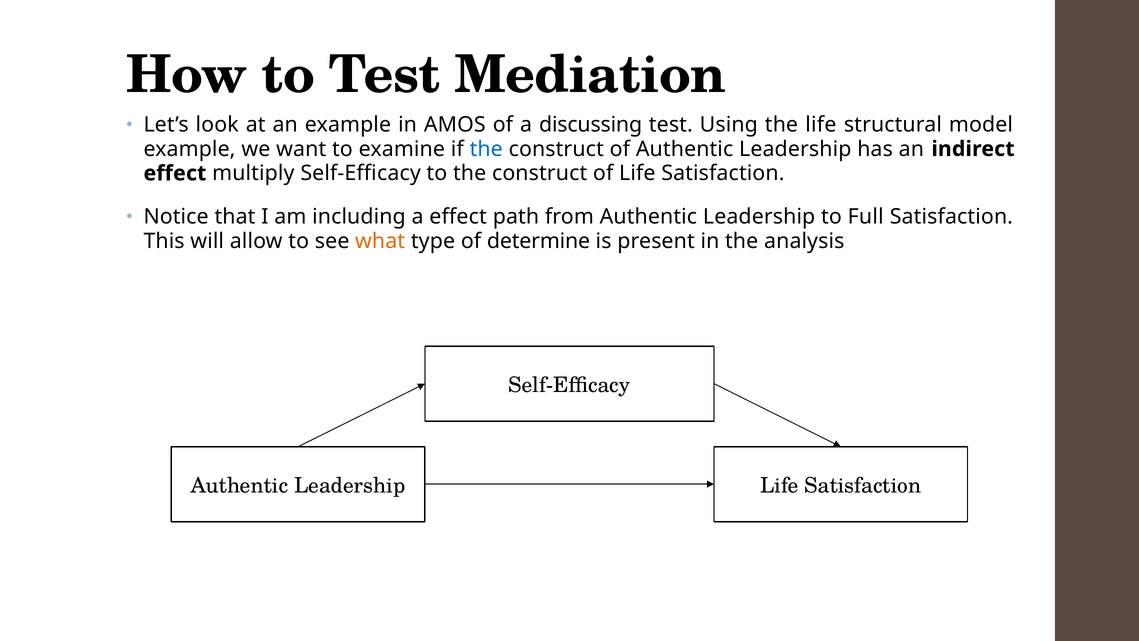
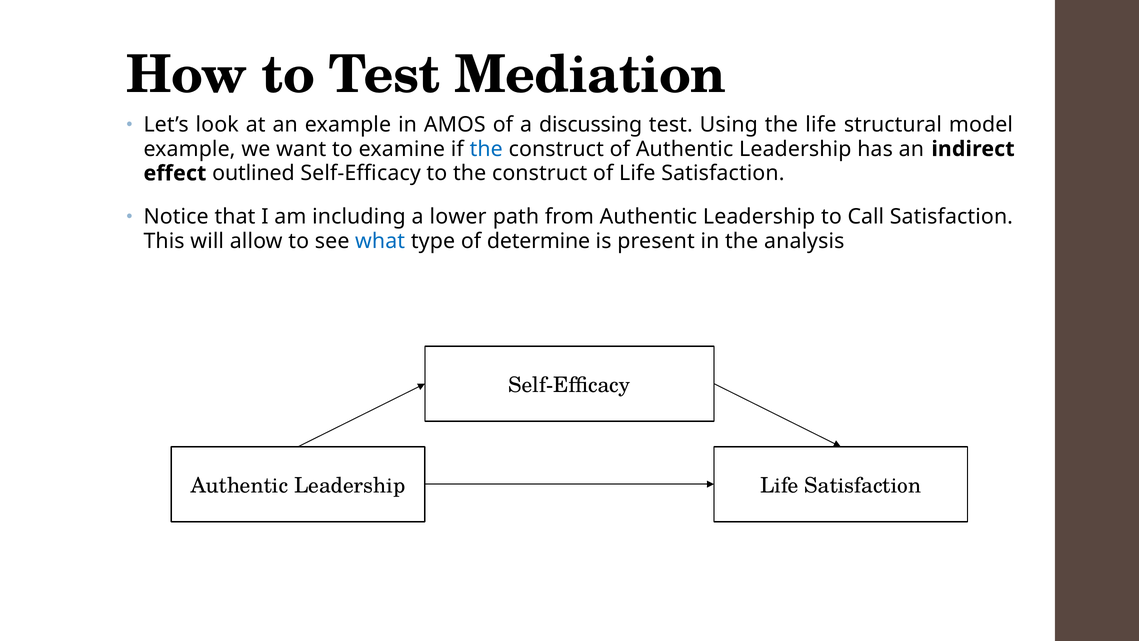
multiply: multiply -> outlined (253, 173)
a effect: effect -> lower (458, 217)
Full: Full -> Call (866, 217)
what colour: orange -> blue (380, 241)
